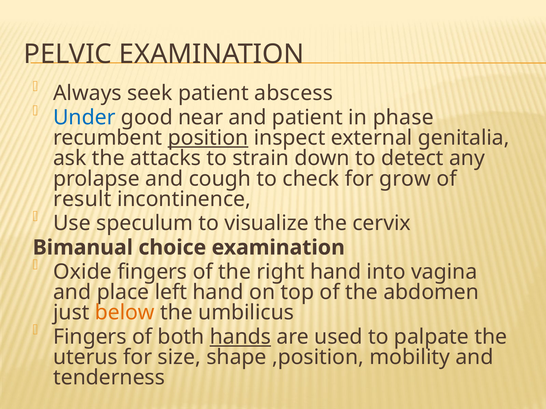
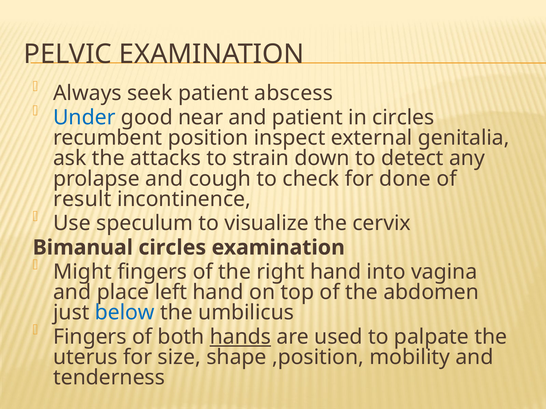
in phase: phase -> circles (403, 118)
position underline: present -> none (208, 138)
grow: grow -> done (405, 179)
choice: choice -> circles (172, 248)
Oxide: Oxide -> Might (83, 272)
below colour: orange -> blue (125, 313)
